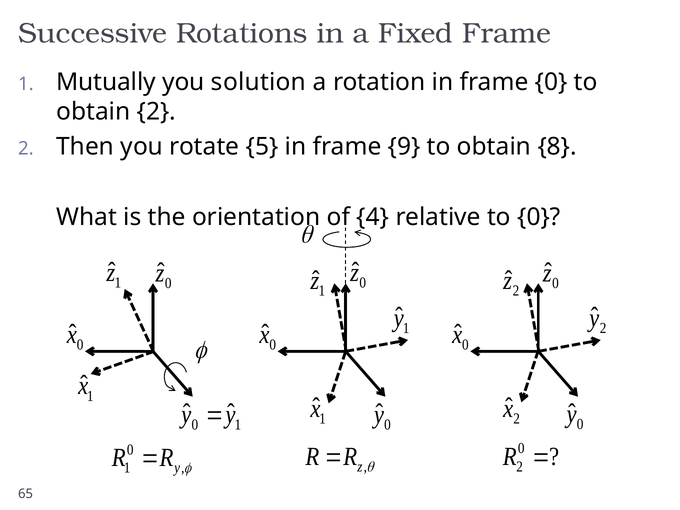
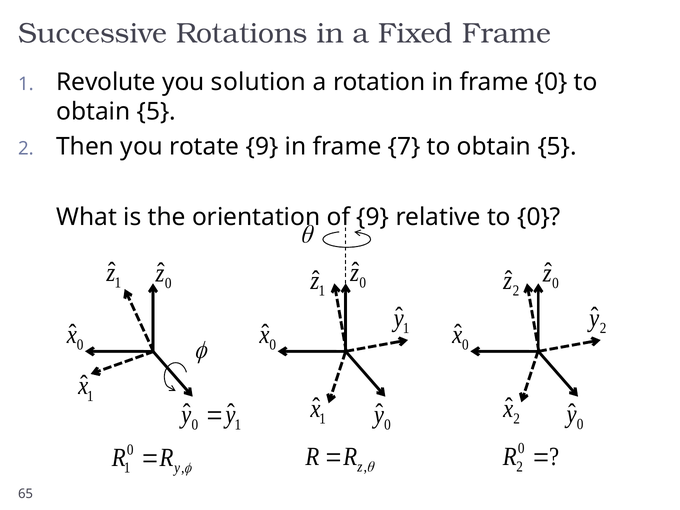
Mutually: Mutually -> Revolute (106, 82)
2: 2 -> 5 (156, 112)
rotate 5: 5 -> 9 (262, 147)
9: 9 -> 7 (404, 147)
8: 8 -> 5 (557, 147)
of 4: 4 -> 9 (373, 217)
